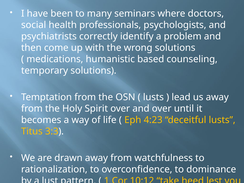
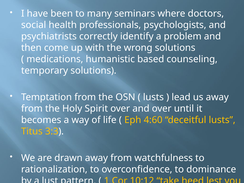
4:23: 4:23 -> 4:60 (153, 120)
